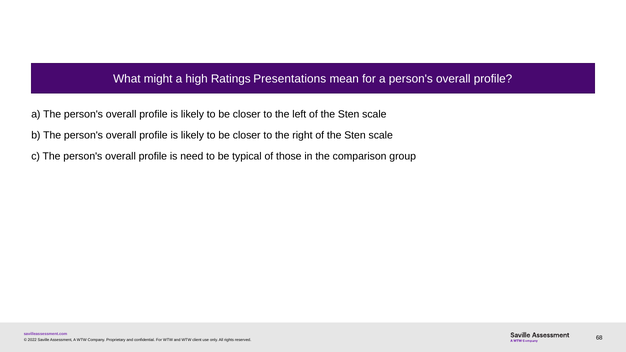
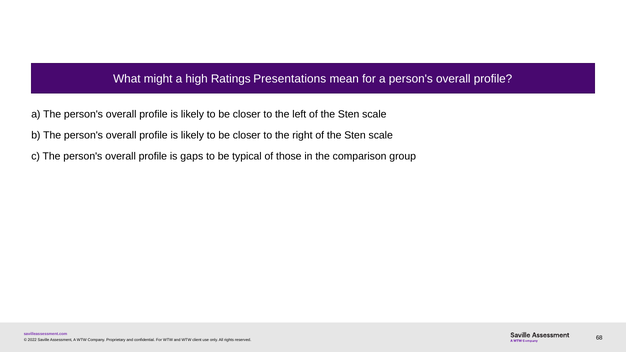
need: need -> gaps (192, 156)
